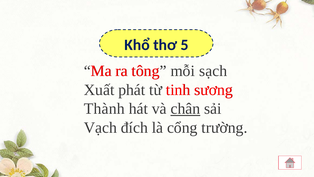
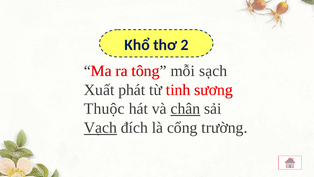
5: 5 -> 2 (185, 45)
Thành: Thành -> Thuộc (104, 109)
Vạch underline: none -> present (100, 127)
